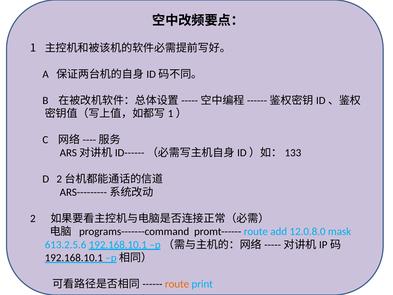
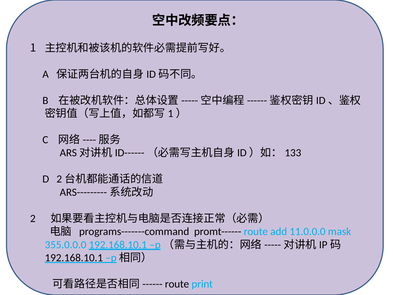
12.0.8.0: 12.0.8.0 -> 11.0.0.0 (308, 231)
613.2.5.6: 613.2.5.6 -> 355.0.0.0 (66, 244)
route colour: orange -> black (177, 284)
